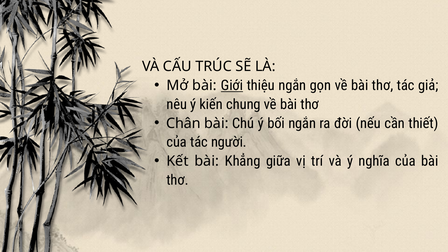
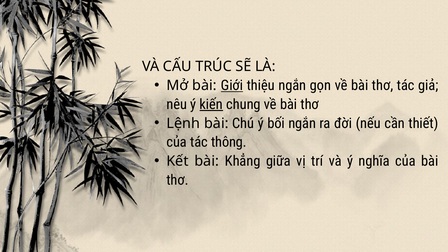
kiến underline: none -> present (211, 104)
Chân: Chân -> Lệnh (183, 123)
người: người -> thông (229, 142)
